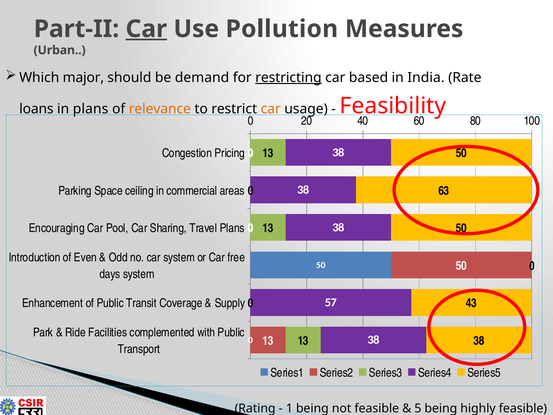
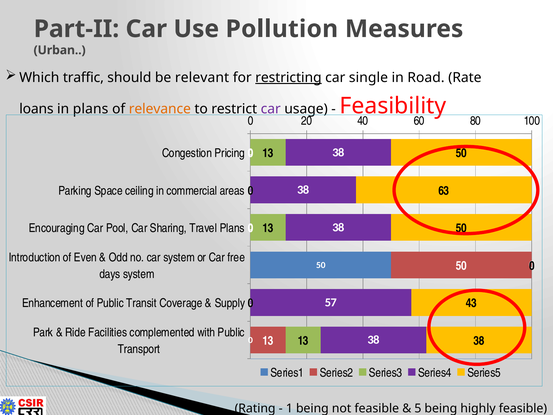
Car underline: present -> none (146, 29)
major: major -> traffic (83, 78)
demand: demand -> relevant (202, 78)
based: based -> single (368, 78)
India: India -> Road (426, 78)
car colour: orange -> purple (271, 109)
